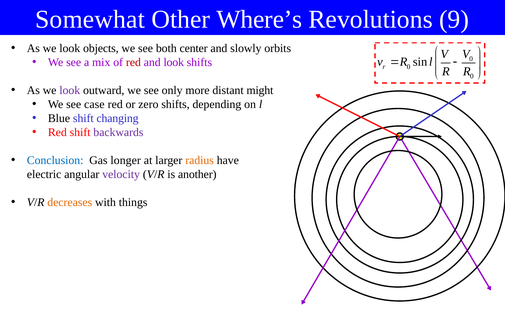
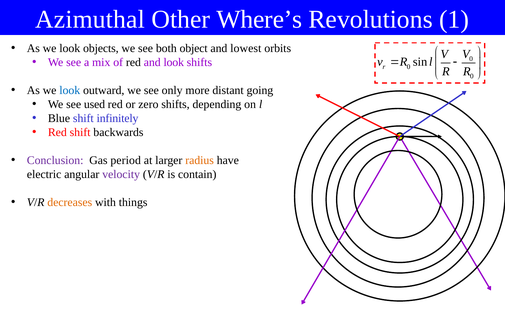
Somewhat: Somewhat -> Azimuthal (90, 19)
9: 9 -> 1 (454, 19)
center: center -> object (194, 48)
slowly: slowly -> lowest (246, 48)
red colour: red -> black (133, 62)
look colour: purple -> blue (70, 91)
might: might -> going (260, 91)
case: case -> used (94, 105)
changing: changing -> infinitely (118, 119)
backwards colour: purple -> black (118, 133)
Conclusion colour: blue -> purple (55, 161)
longer: longer -> period (126, 161)
another: another -> contain (197, 175)
